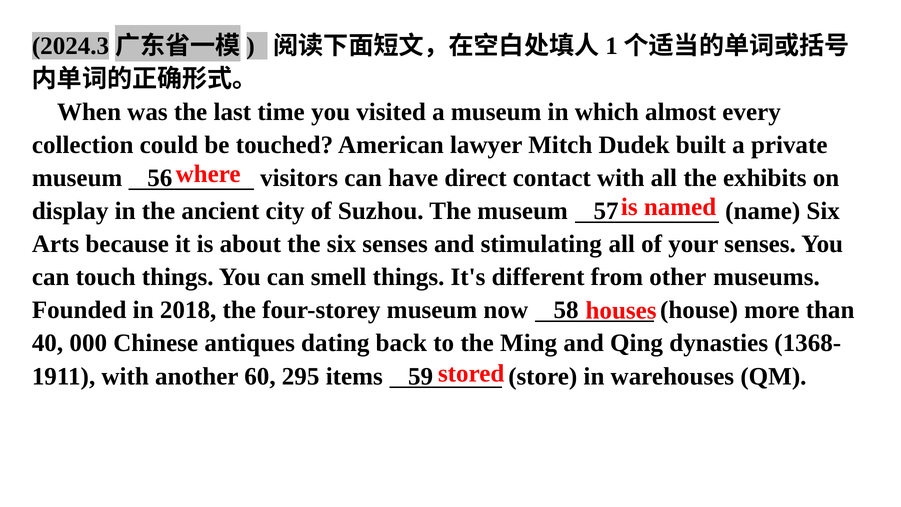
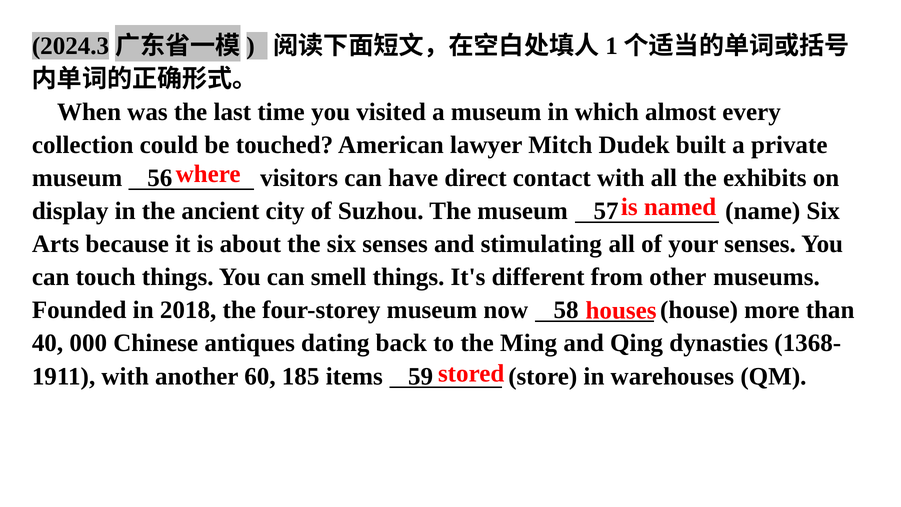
295: 295 -> 185 (301, 376)
